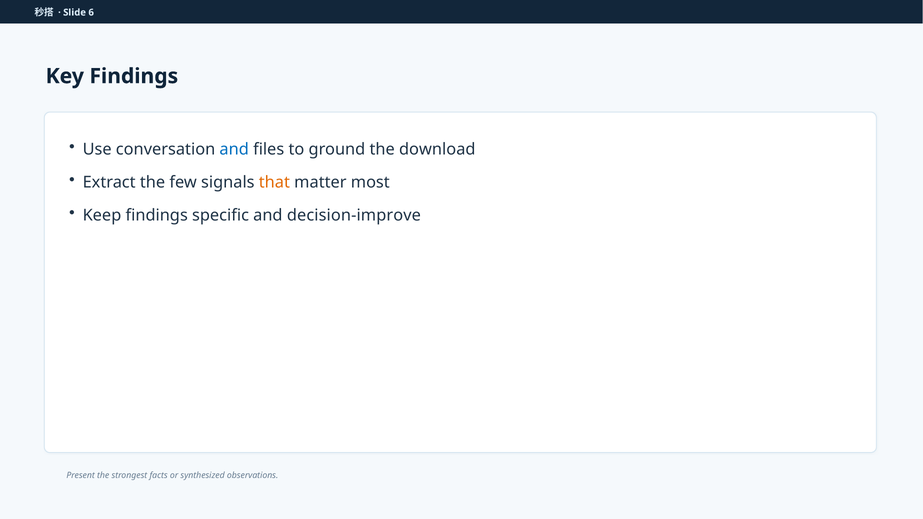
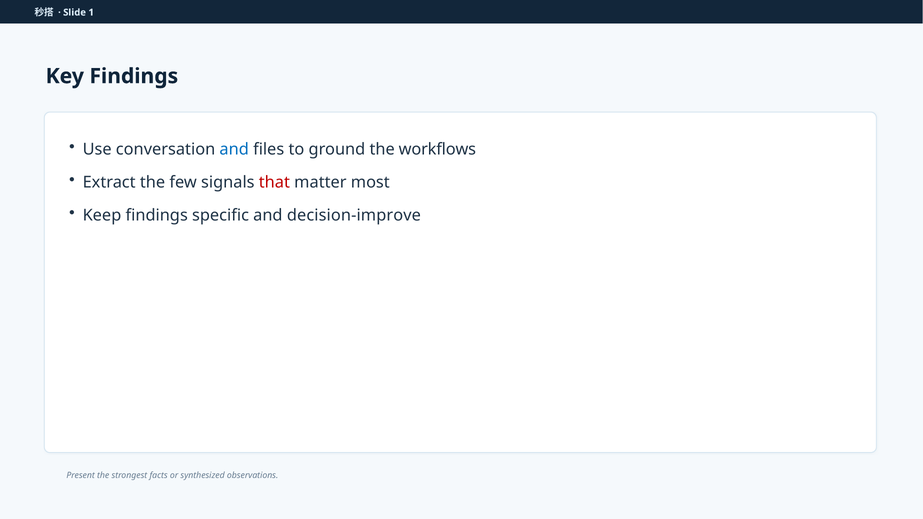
6: 6 -> 1 (91, 12)
download: download -> workflows (437, 149)
that colour: orange -> red (274, 182)
